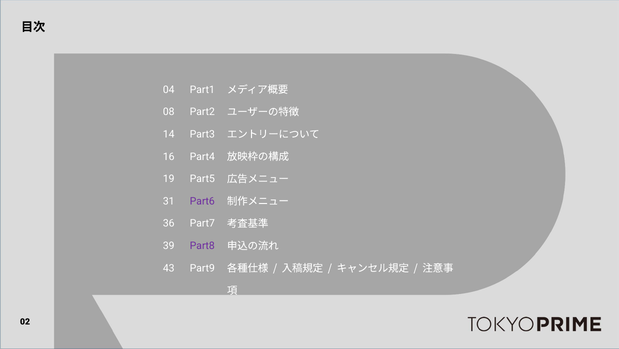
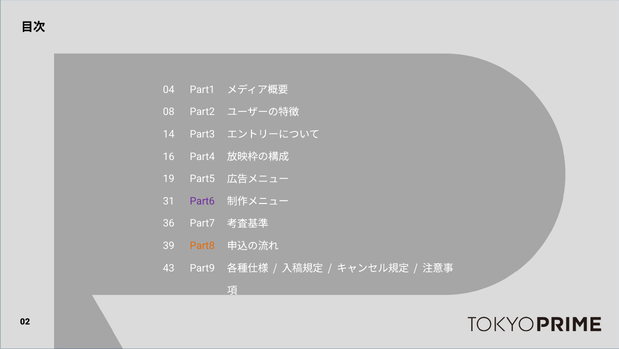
Part8 colour: purple -> orange (202, 245)
